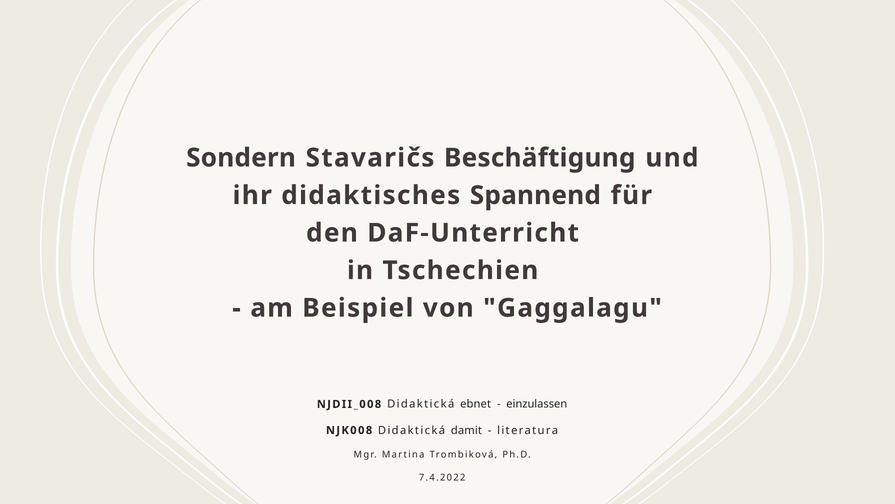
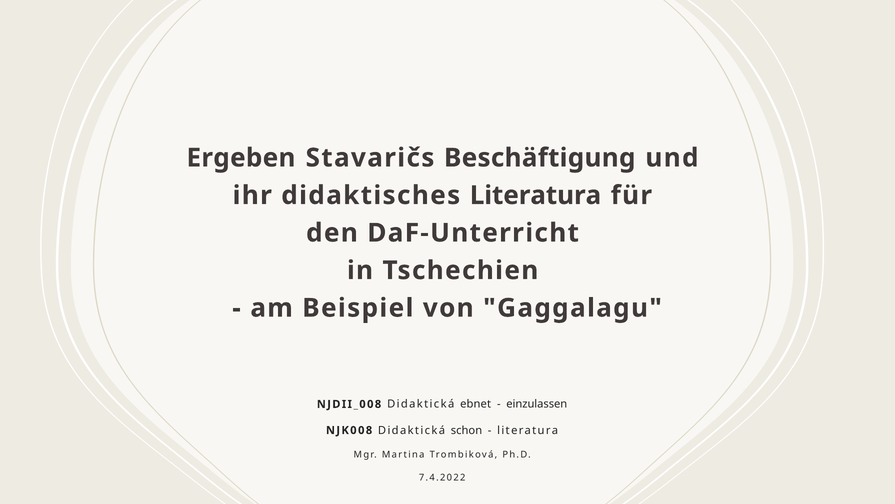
Sondern: Sondern -> Ergeben (241, 158)
didaktisches Spannend: Spannend -> Literatura (536, 195)
damit: damit -> schon (466, 430)
